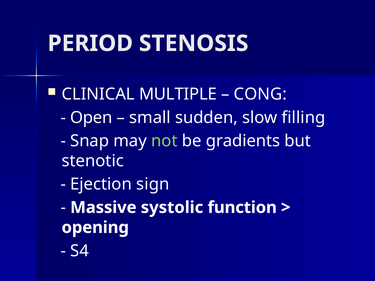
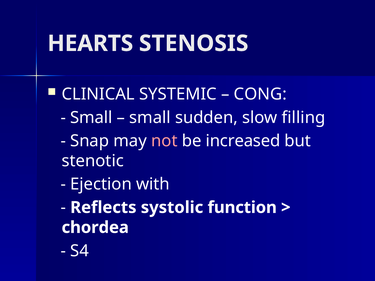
PERIOD: PERIOD -> HEARTS (90, 43)
MULTIPLE: MULTIPLE -> SYSTEMIC (178, 94)
Open: Open -> Small (91, 118)
not colour: light green -> pink (164, 141)
gradients: gradients -> increased (243, 141)
sign: sign -> with (153, 184)
Massive: Massive -> Reflects (103, 208)
opening: opening -> chordea (95, 228)
